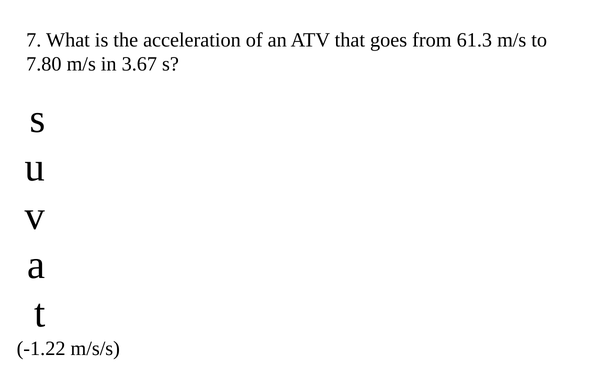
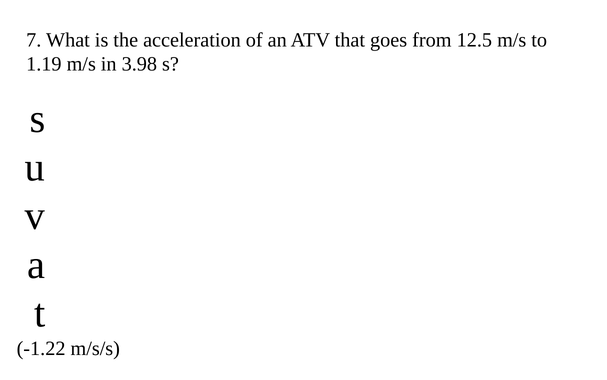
61.3: 61.3 -> 12.5 (474, 40)
7.80: 7.80 -> 1.19 (44, 64)
3.67: 3.67 -> 3.98 (139, 64)
